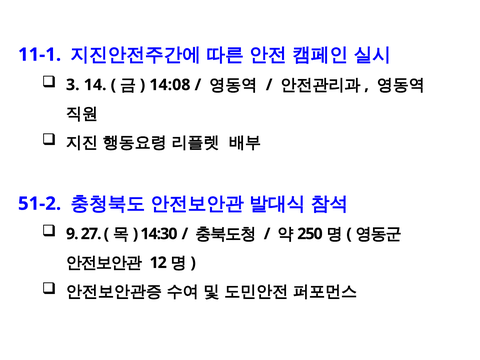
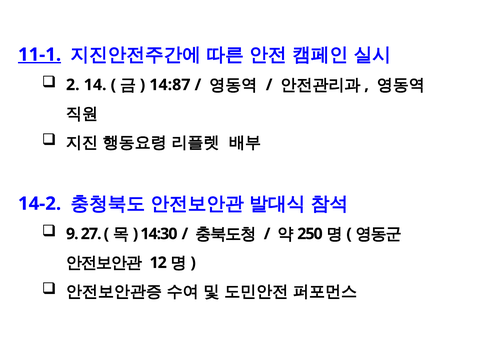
11-1 underline: none -> present (40, 55)
3: 3 -> 2 (73, 85)
14:08: 14:08 -> 14:87 (170, 85)
51-2: 51-2 -> 14-2 (40, 204)
